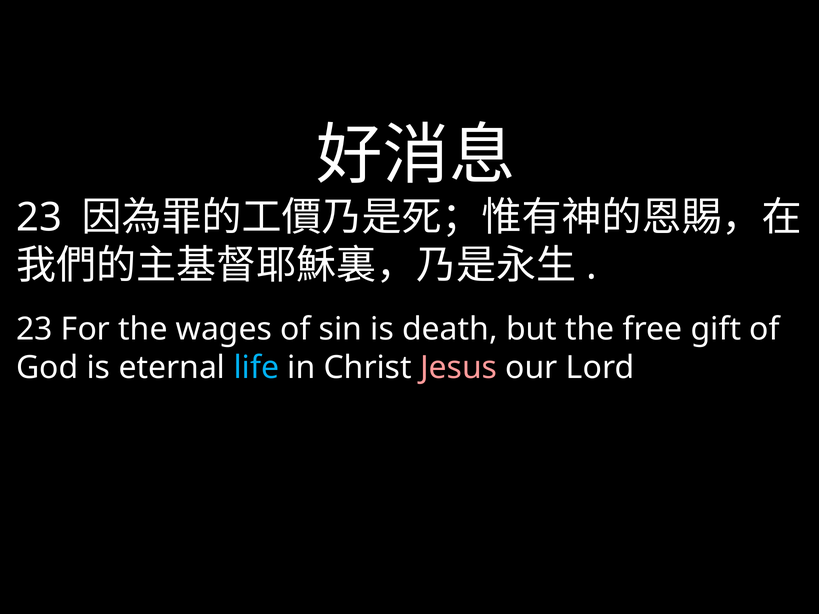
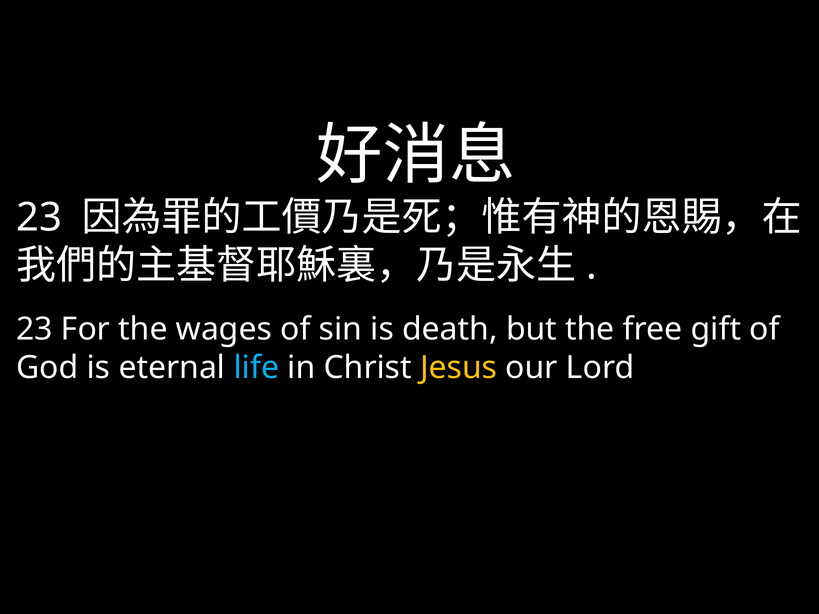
Jesus colour: pink -> yellow (459, 368)
